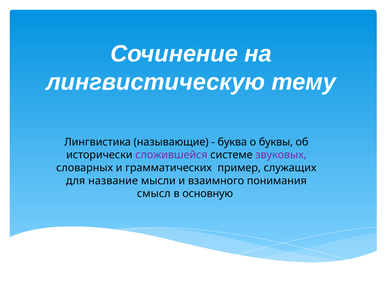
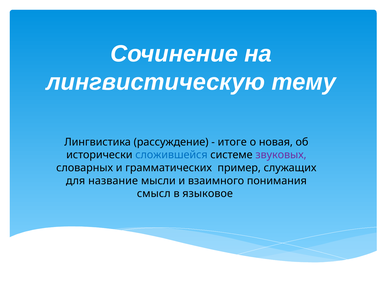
называющие: называющие -> рассуждение (171, 142)
буква: буква -> итоге (232, 142)
буквы: буквы -> новая (276, 142)
сложившейся colour: purple -> blue (171, 155)
основную: основную -> языковое (208, 193)
